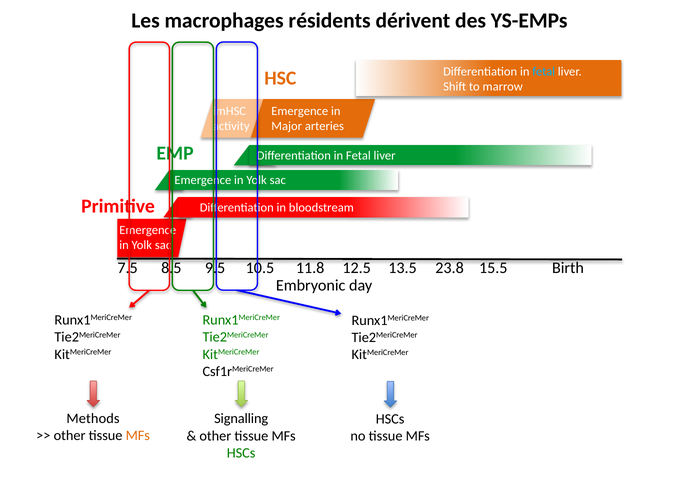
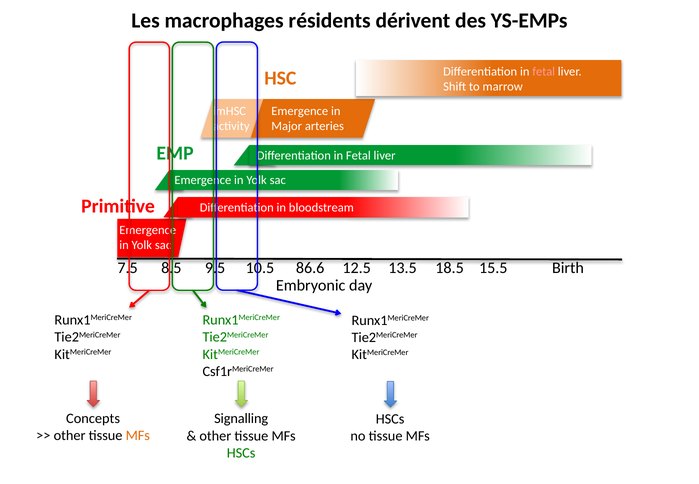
fetal colour: light blue -> pink (544, 71)
11.8: 11.8 -> 86.6 (310, 268)
23.8: 23.8 -> 18.5 (450, 268)
Methods: Methods -> Concepts (93, 418)
